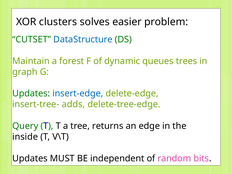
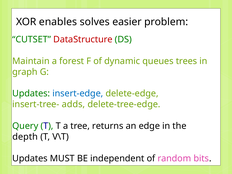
clusters: clusters -> enables (58, 22)
DataStructure colour: blue -> red (83, 39)
inside: inside -> depth (25, 137)
